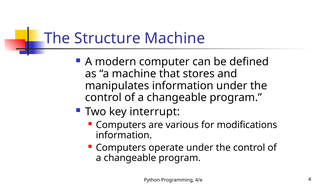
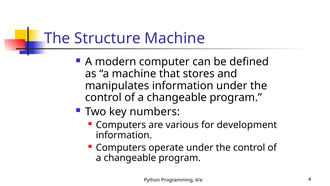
interrupt: interrupt -> numbers (155, 111)
modifications: modifications -> development (247, 125)
